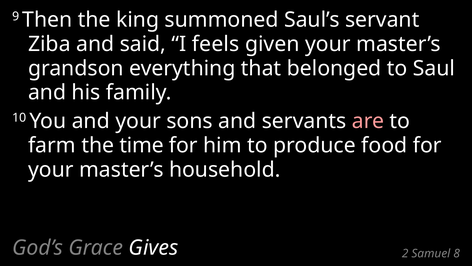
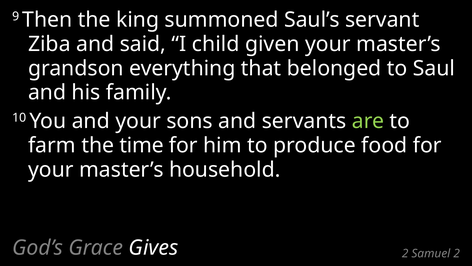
feels: feels -> child (216, 44)
are colour: pink -> light green (368, 121)
Samuel 8: 8 -> 2 (457, 253)
